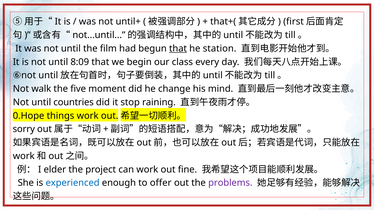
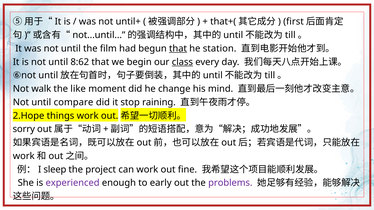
8:09: 8:09 -> 8:62 (80, 62)
class underline: none -> present (182, 62)
five: five -> like (78, 89)
countries: countries -> compare (73, 102)
0.Hope: 0.Hope -> 2.Hope (29, 116)
elder: elder -> sleep (55, 170)
experienced colour: blue -> purple (73, 183)
offer: offer -> early (161, 183)
